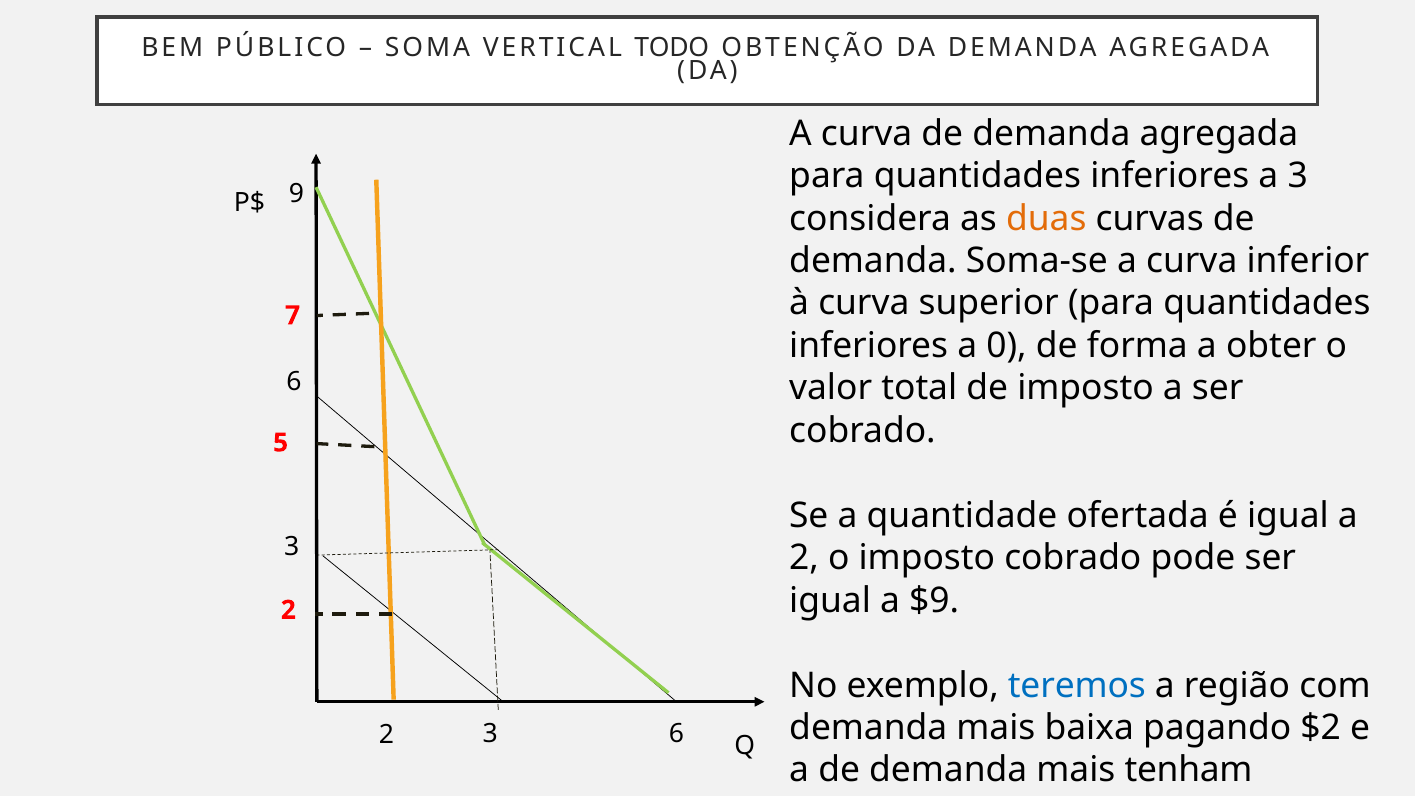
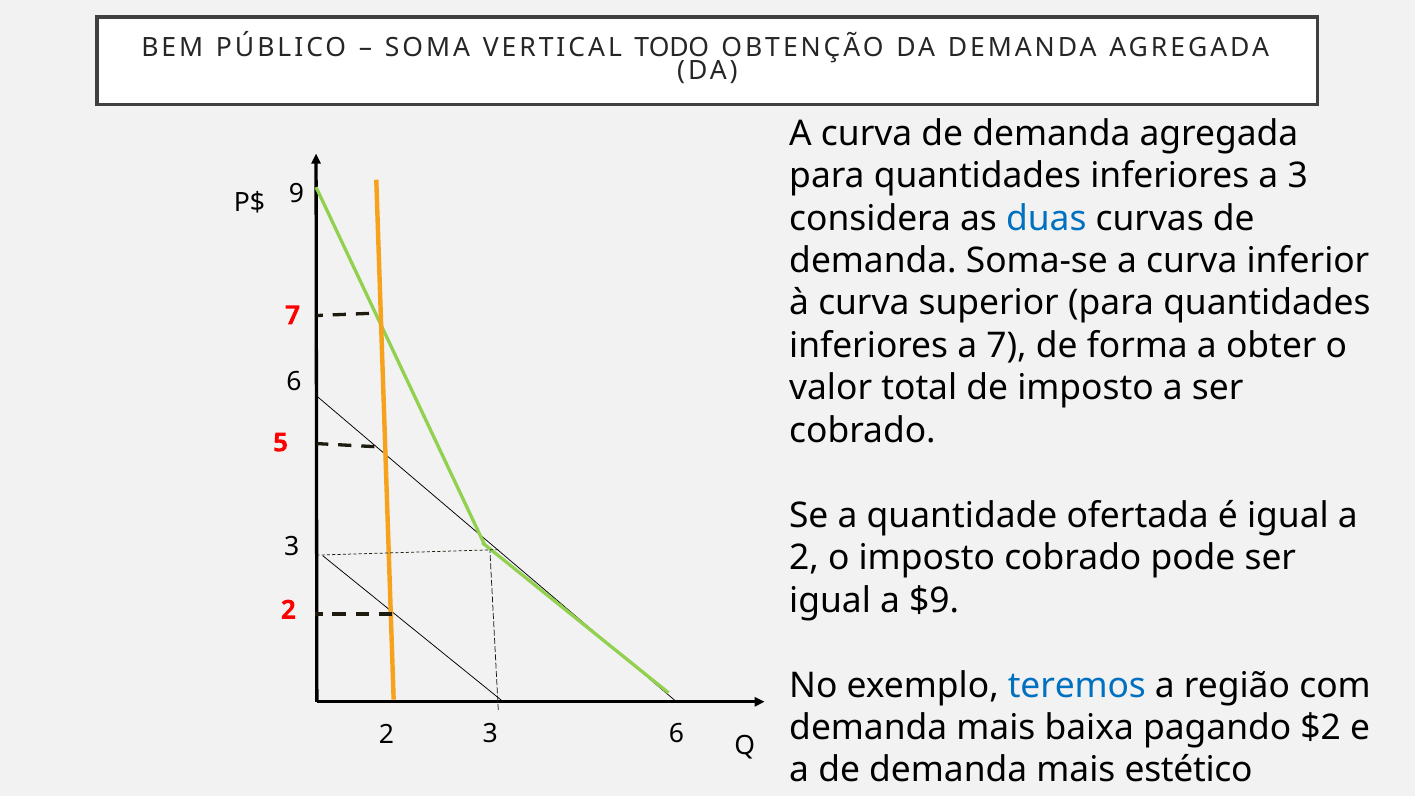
duas colour: orange -> blue (1046, 218)
a 0: 0 -> 7 (1007, 346)
tenham: tenham -> estético (1189, 770)
